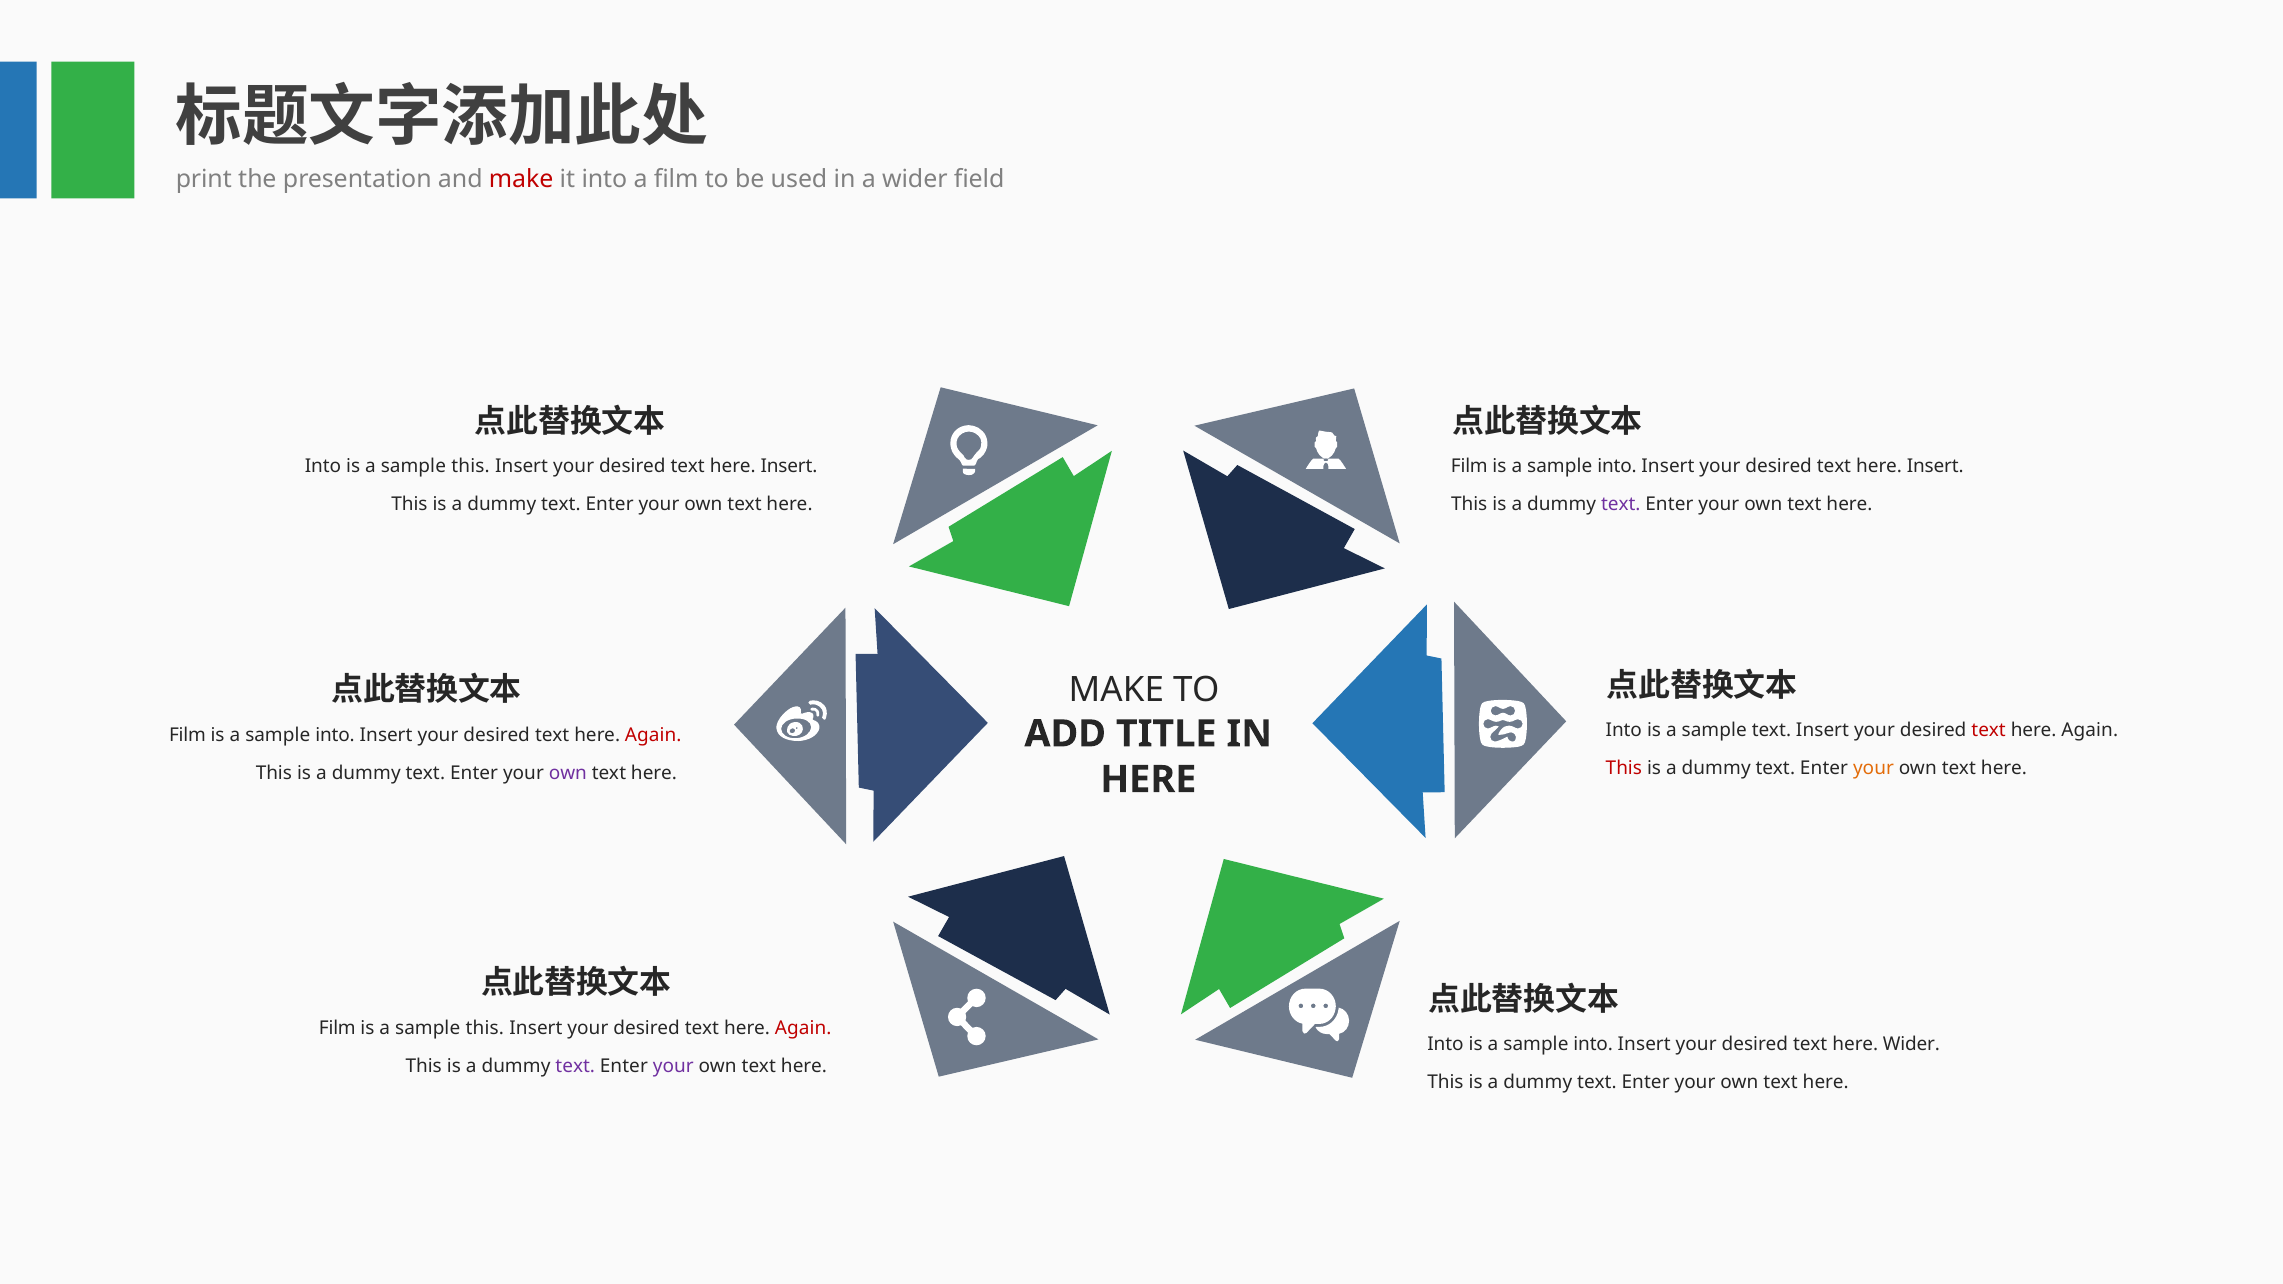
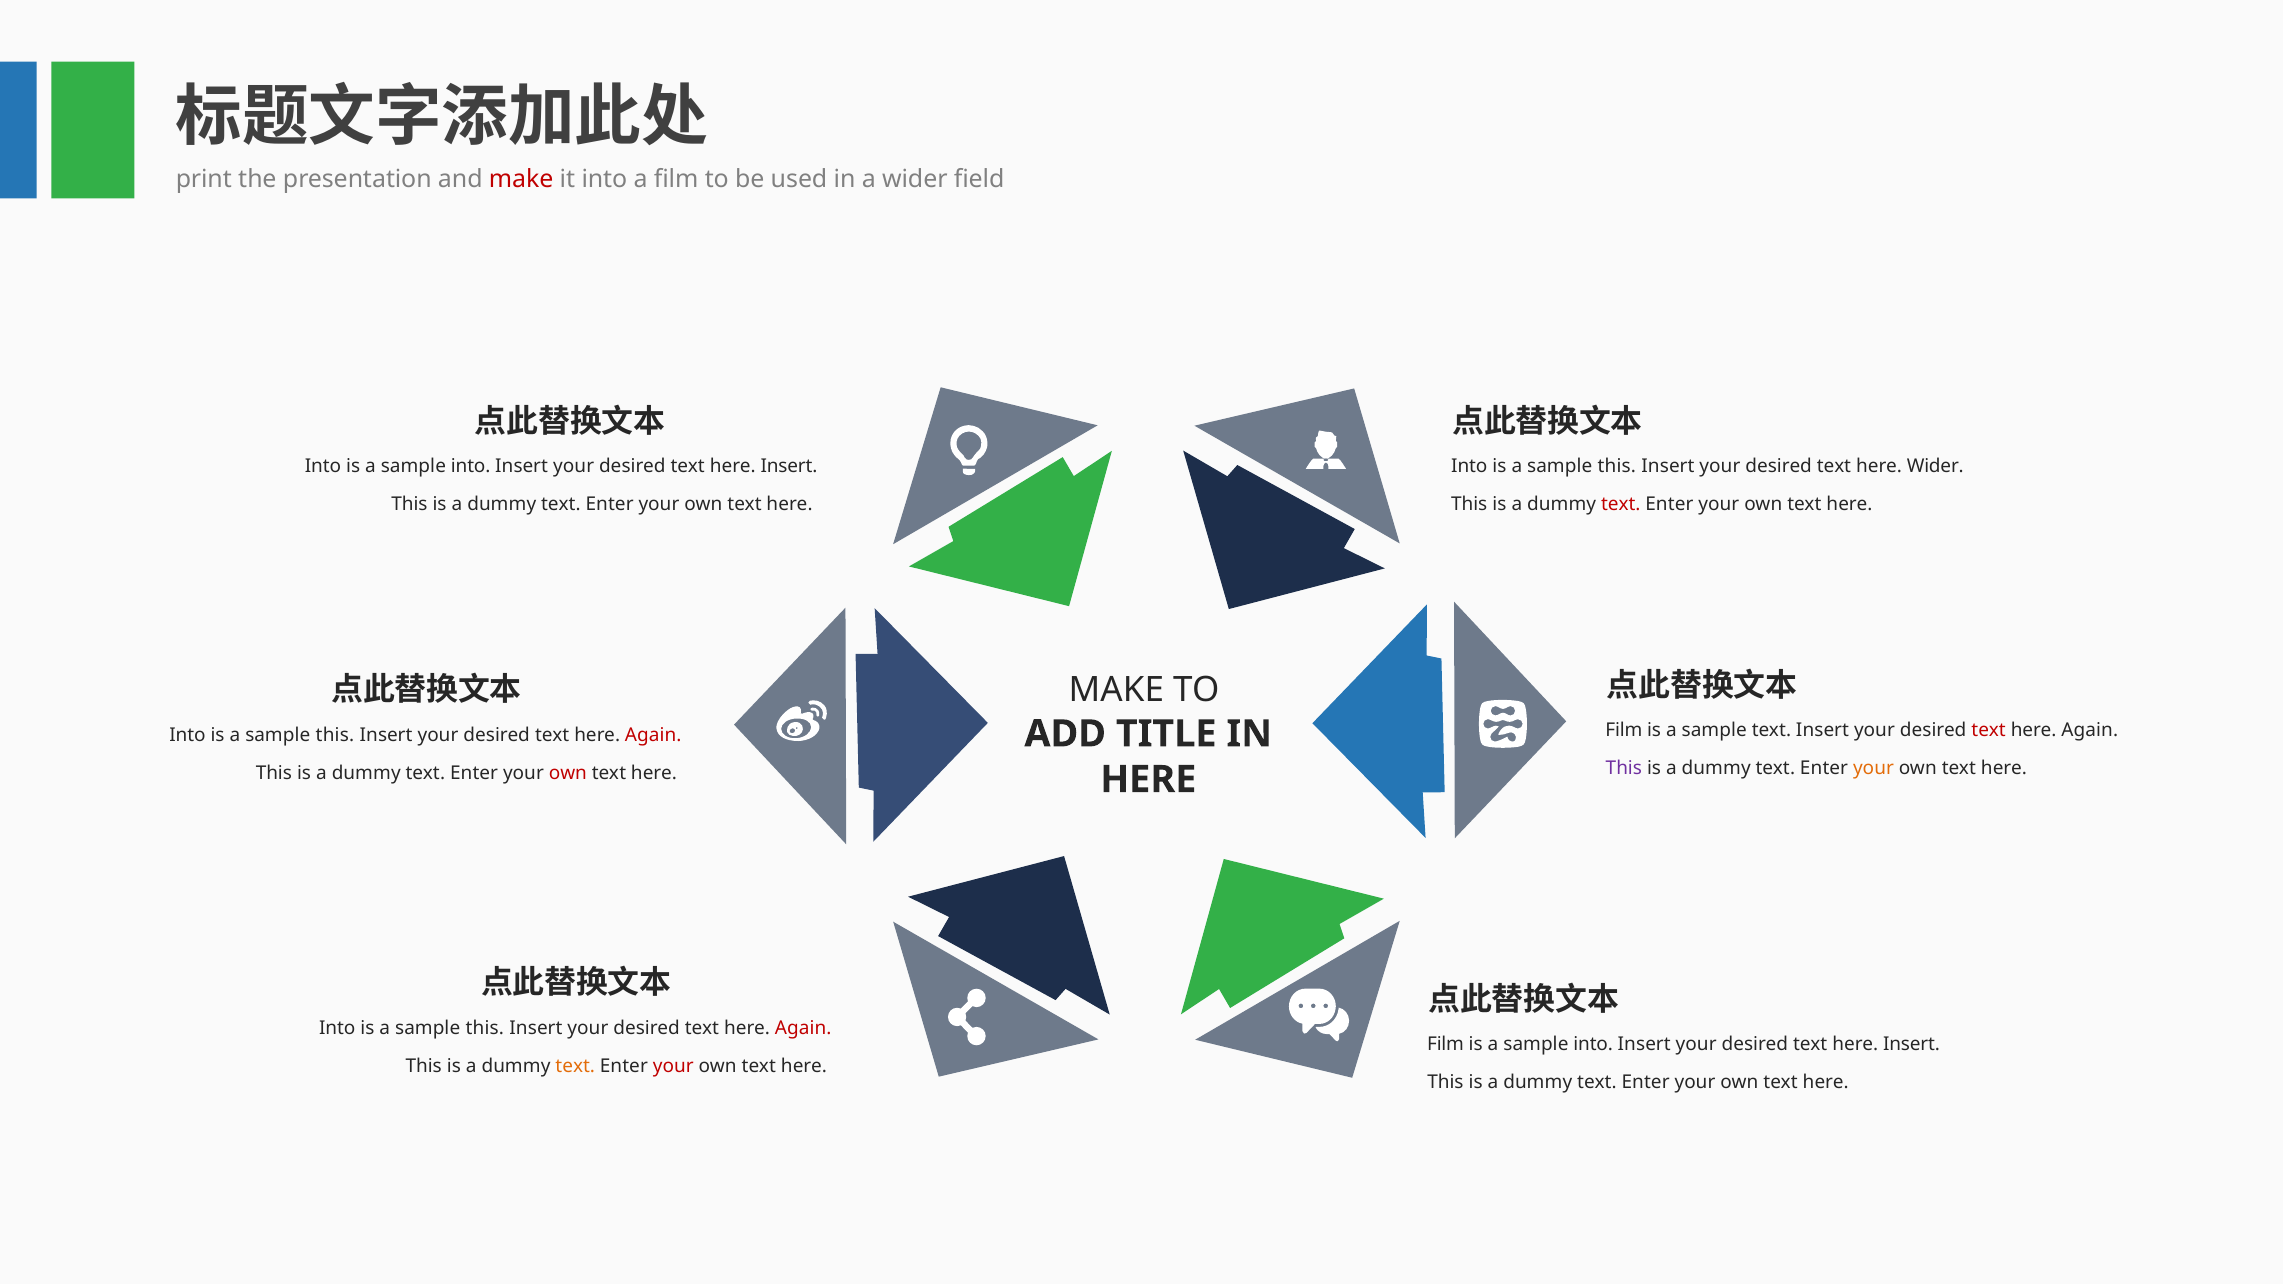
this: this -> into (471, 467)
Film: Film -> Into (1469, 467)
into: into -> this (1617, 467)
Insert: Insert -> Wider (1935, 467)
text colour: purple -> red (1621, 505)
Into: Into -> Film (1624, 731)
Film: Film -> Into (187, 735)
into: into -> this (335, 735)
This colour: red -> purple (1624, 769)
own colour: purple -> red (568, 773)
Film: Film -> Into (337, 1028)
Into: Into -> Film (1446, 1045)
Wider: Wider -> Insert (1911, 1045)
text colour: purple -> orange (575, 1066)
your colour: purple -> red (673, 1066)
